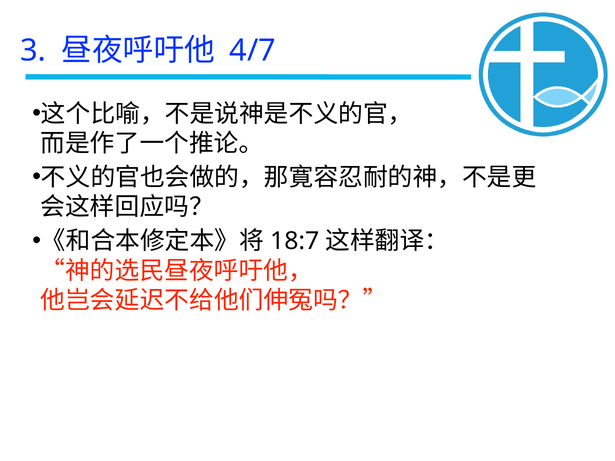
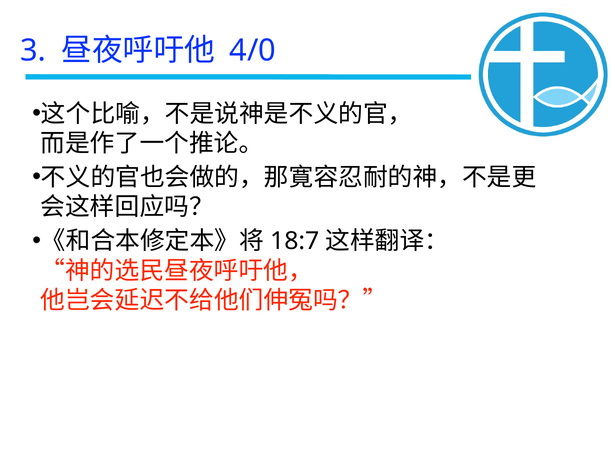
4/7: 4/7 -> 4/0 (253, 51)
